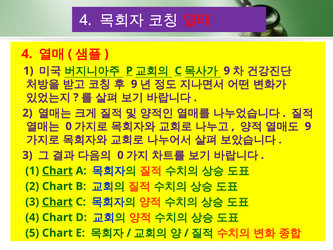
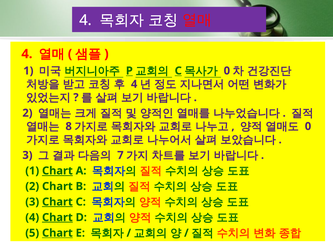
9: 9 -> 0 (227, 71)
9: 9 -> 4 (134, 84)
0: 0 -> 8 (69, 126)
9: 9 -> 0 (308, 126)
0: 0 -> 7 (120, 155)
Chart underline: none -> present (57, 217)
Chart underline: none -> present (57, 233)
